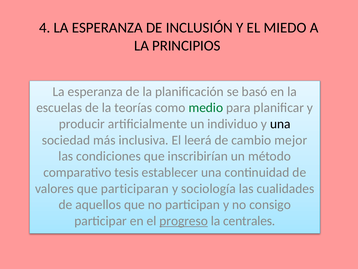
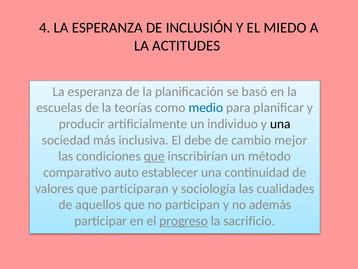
PRINCIPIOS: PRINCIPIOS -> ACTITUDES (186, 46)
medio colour: green -> blue (206, 108)
leerá: leerá -> debe (198, 140)
que underline: none -> present (154, 156)
tesis: tesis -> auto (127, 172)
consigo: consigo -> además (270, 204)
centrales: centrales -> sacrificio (249, 220)
